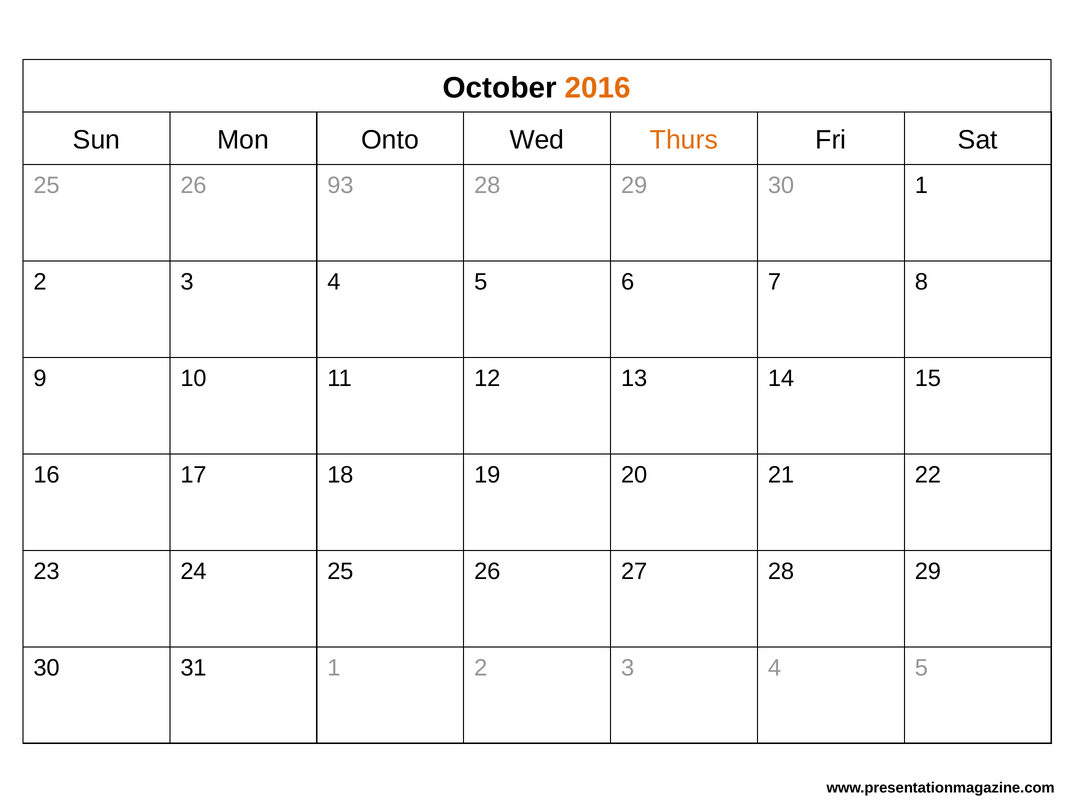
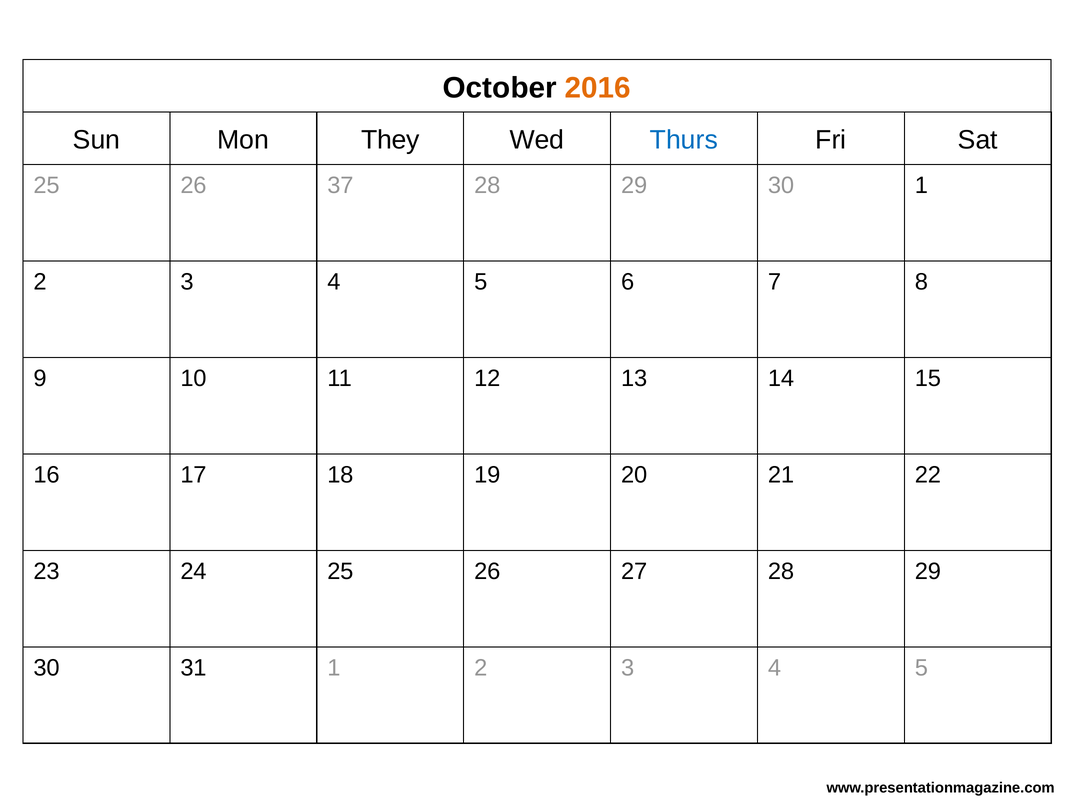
Onto: Onto -> They (390, 140)
Thurs colour: orange -> blue (684, 140)
93: 93 -> 37 (340, 186)
